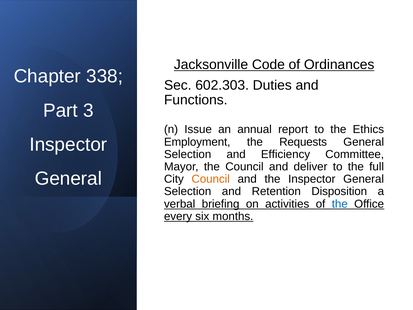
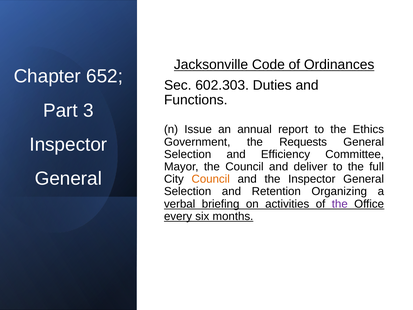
338: 338 -> 652 (105, 76)
Employment: Employment -> Government (197, 142)
Disposition: Disposition -> Organizing (339, 191)
the colour: blue -> purple (340, 204)
